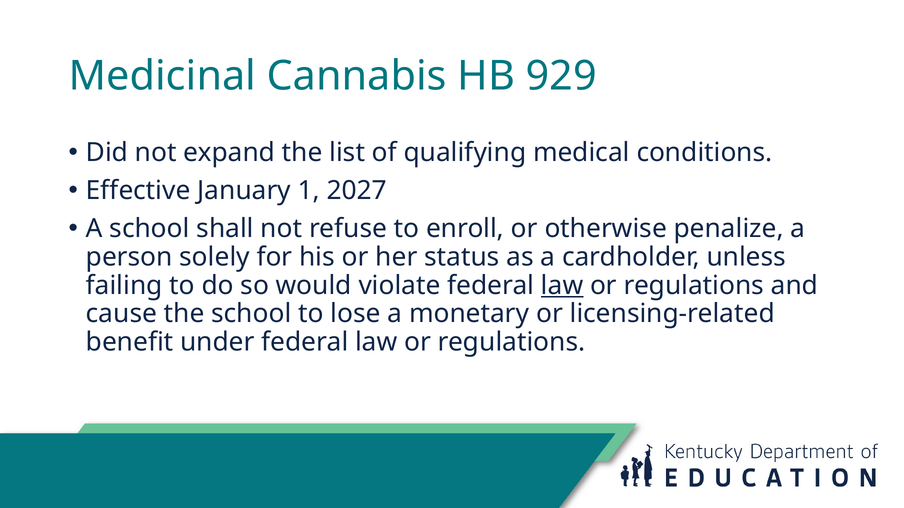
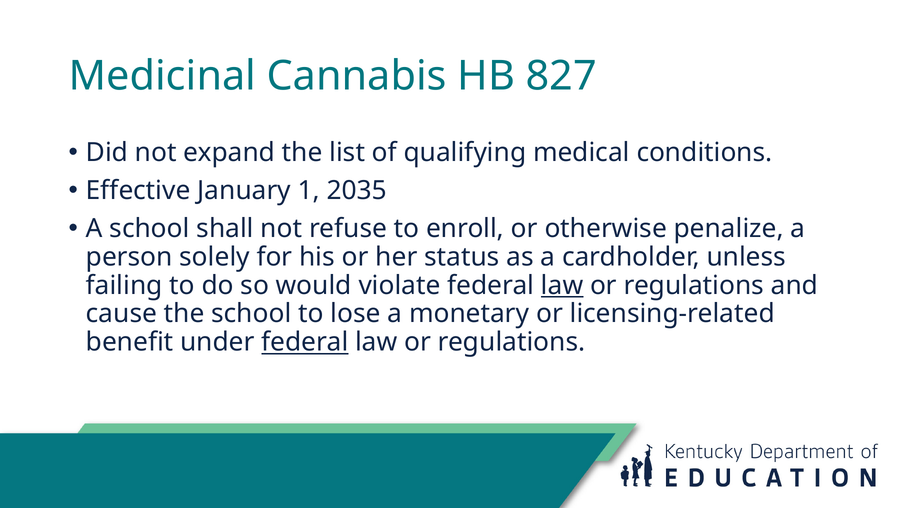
929: 929 -> 827 (561, 76)
2027: 2027 -> 2035 (357, 191)
federal underline: none -> present (305, 343)
